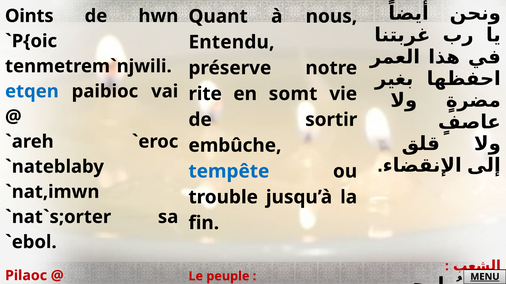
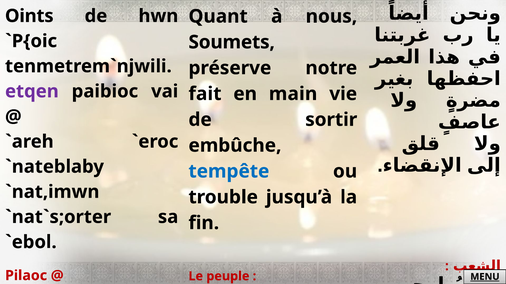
Entendu: Entendu -> Soumets (232, 42)
etqen colour: blue -> purple (32, 92)
rite: rite -> fait (205, 94)
somt: somt -> main (293, 94)
